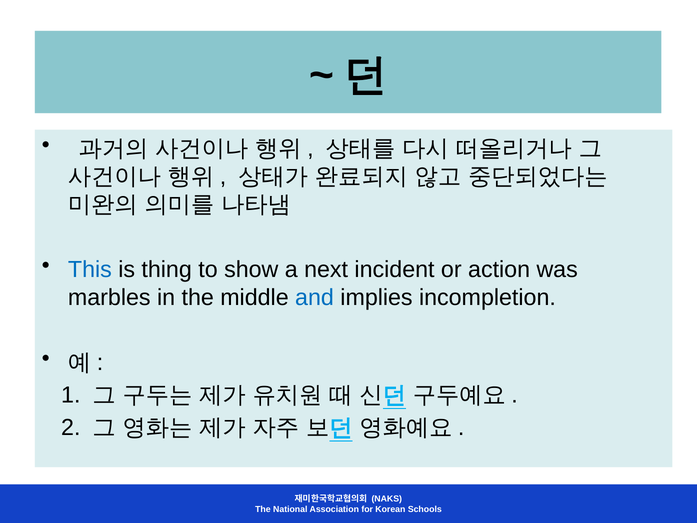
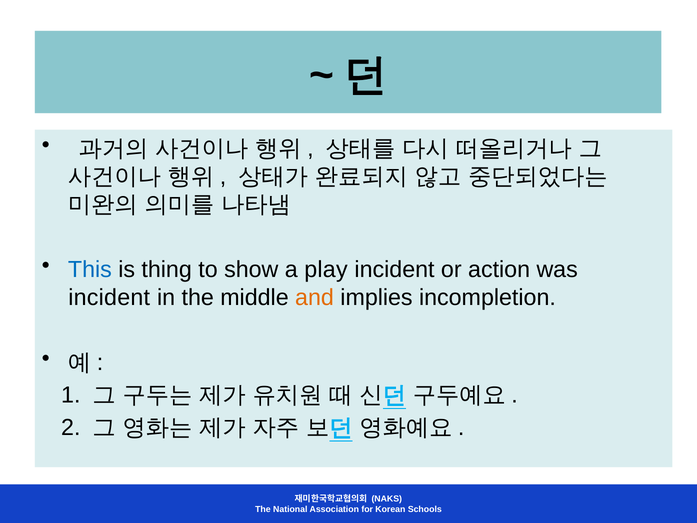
next: next -> play (326, 269)
marbles: marbles -> incident (109, 297)
and colour: blue -> orange (314, 297)
